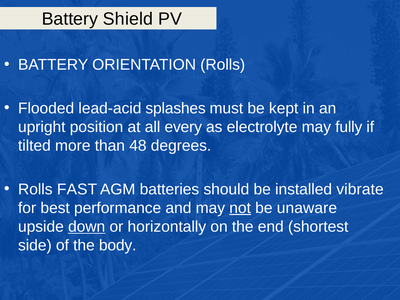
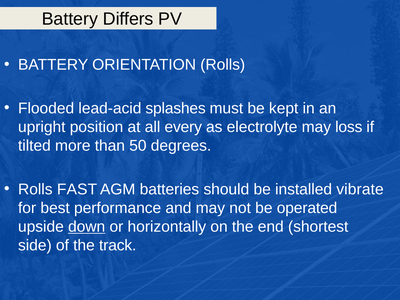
Shield: Shield -> Differs (128, 19)
fully: fully -> loss (349, 127)
48: 48 -> 50 (138, 146)
not underline: present -> none (240, 208)
unaware: unaware -> operated (307, 208)
body: body -> track (118, 245)
